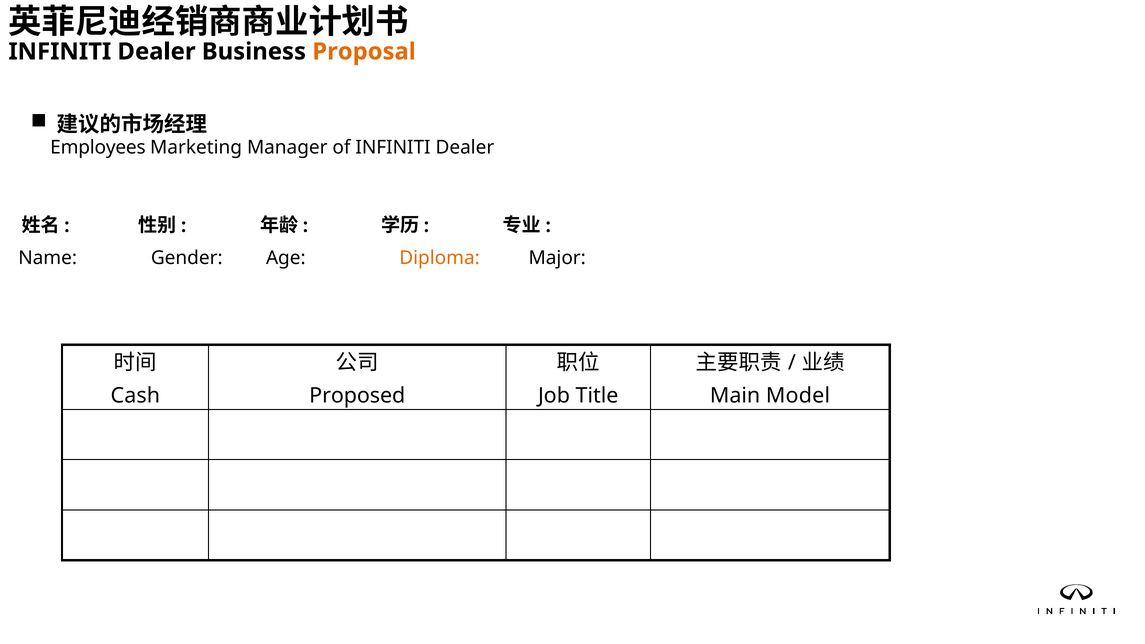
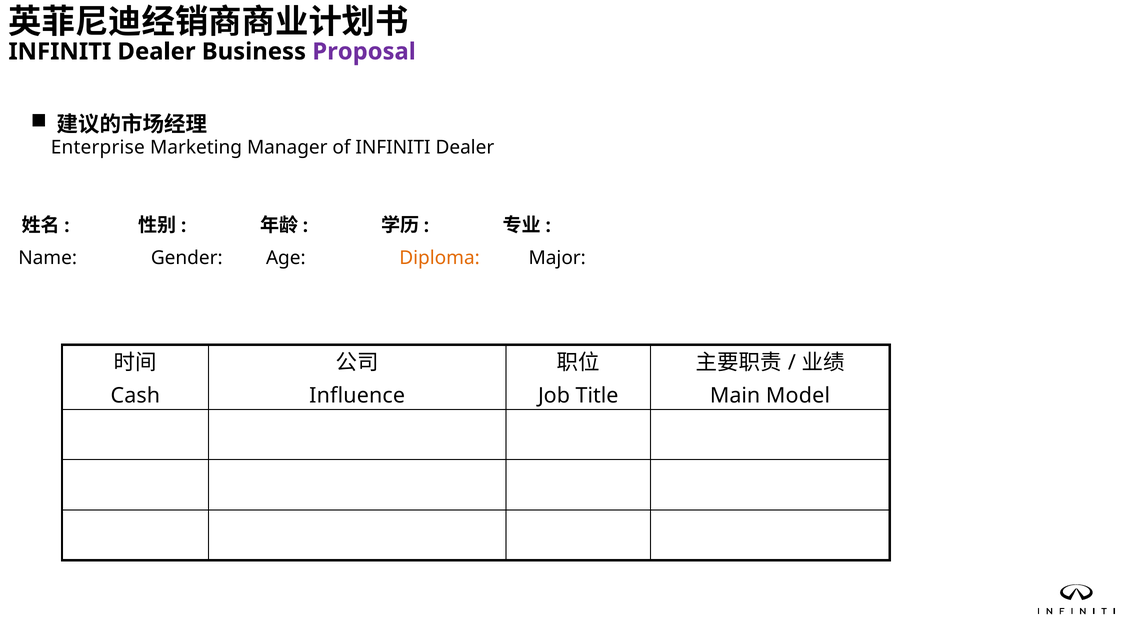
Proposal colour: orange -> purple (364, 52)
Employees: Employees -> Enterprise (98, 147)
Proposed: Proposed -> Influence (357, 396)
